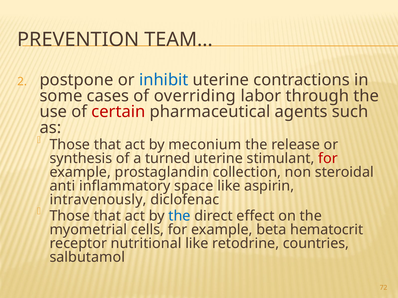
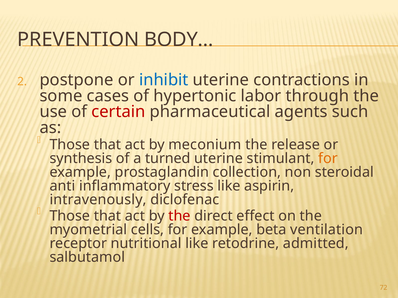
TEAM…: TEAM… -> BODY… (179, 40)
overriding: overriding -> hypertonic (195, 96)
for colour: red -> orange (328, 159)
space: space -> stress (194, 186)
the colour: blue -> red (179, 216)
hematocrit: hematocrit -> ventilation (327, 230)
countries: countries -> admitted (316, 244)
